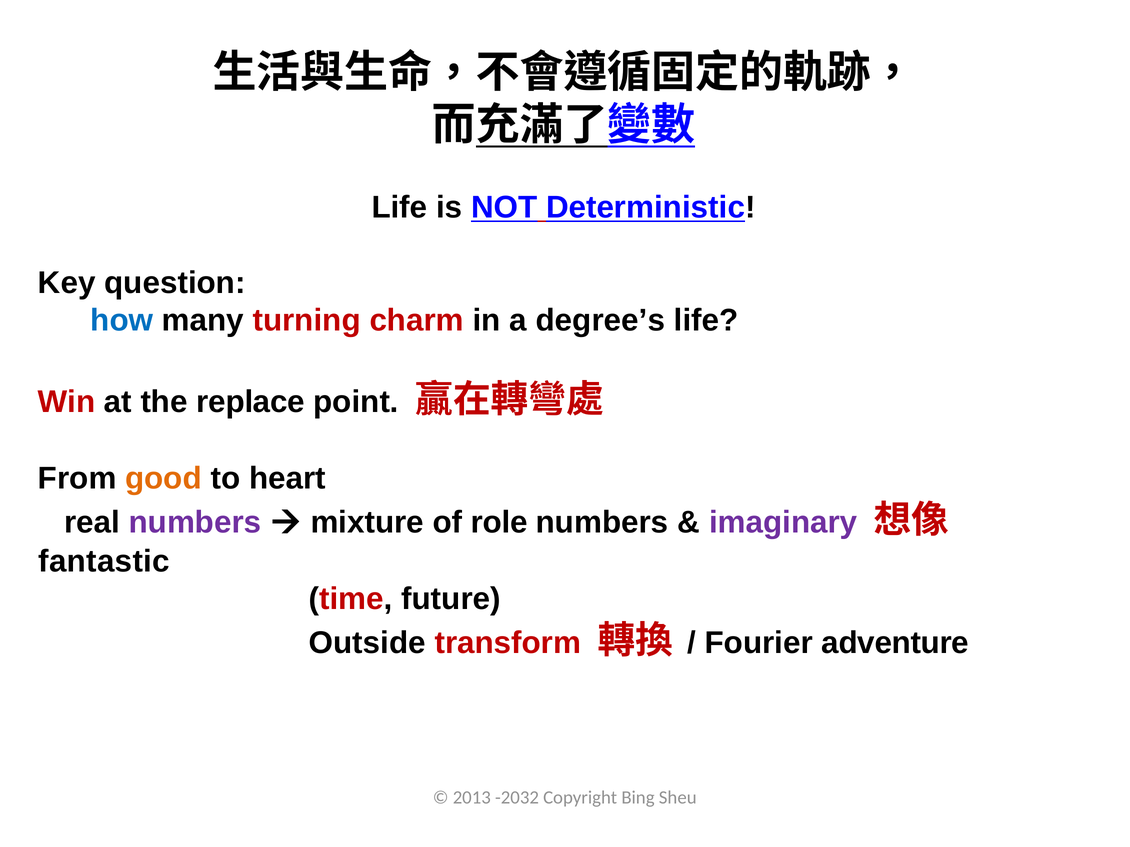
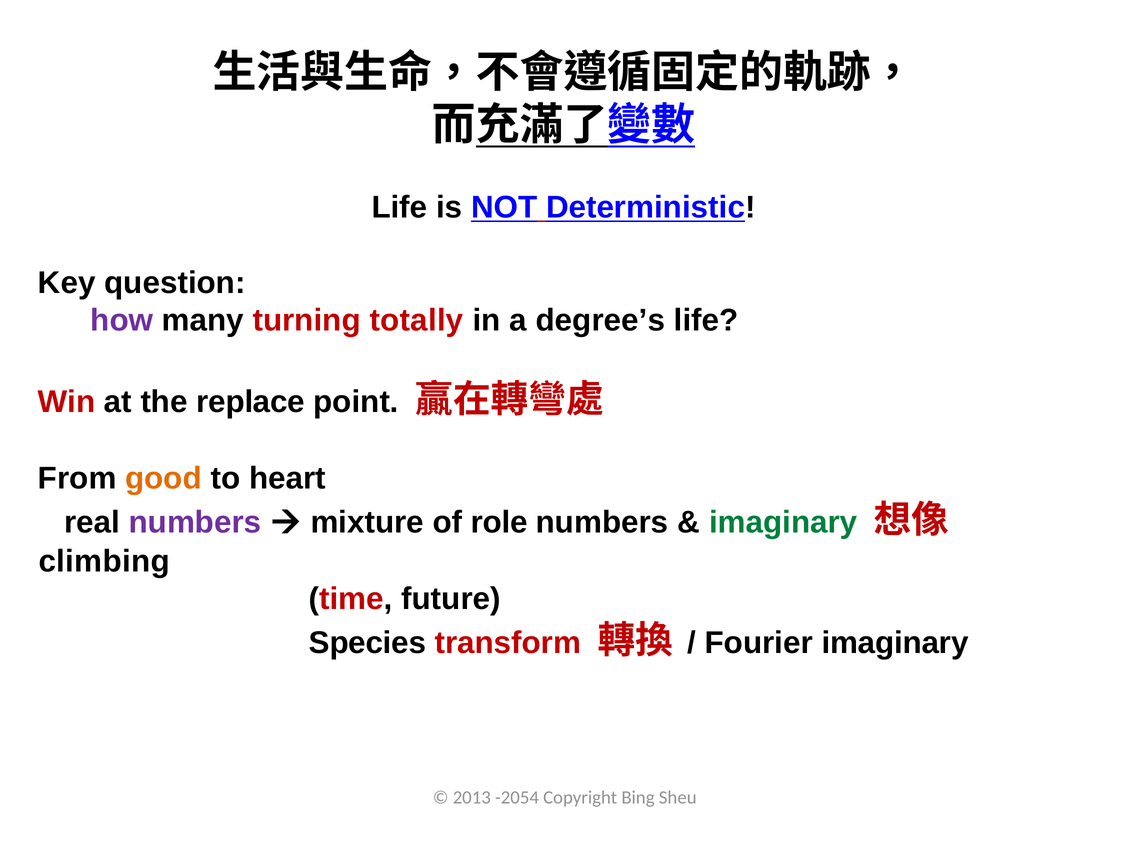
how colour: blue -> purple (122, 321)
charm: charm -> totally (416, 321)
imaginary colour: purple -> green (783, 523)
fantastic: fantastic -> climbing (104, 562)
Outside: Outside -> Species (367, 643)
Fourier adventure: adventure -> imaginary (895, 643)
-2032: -2032 -> -2054 (517, 798)
